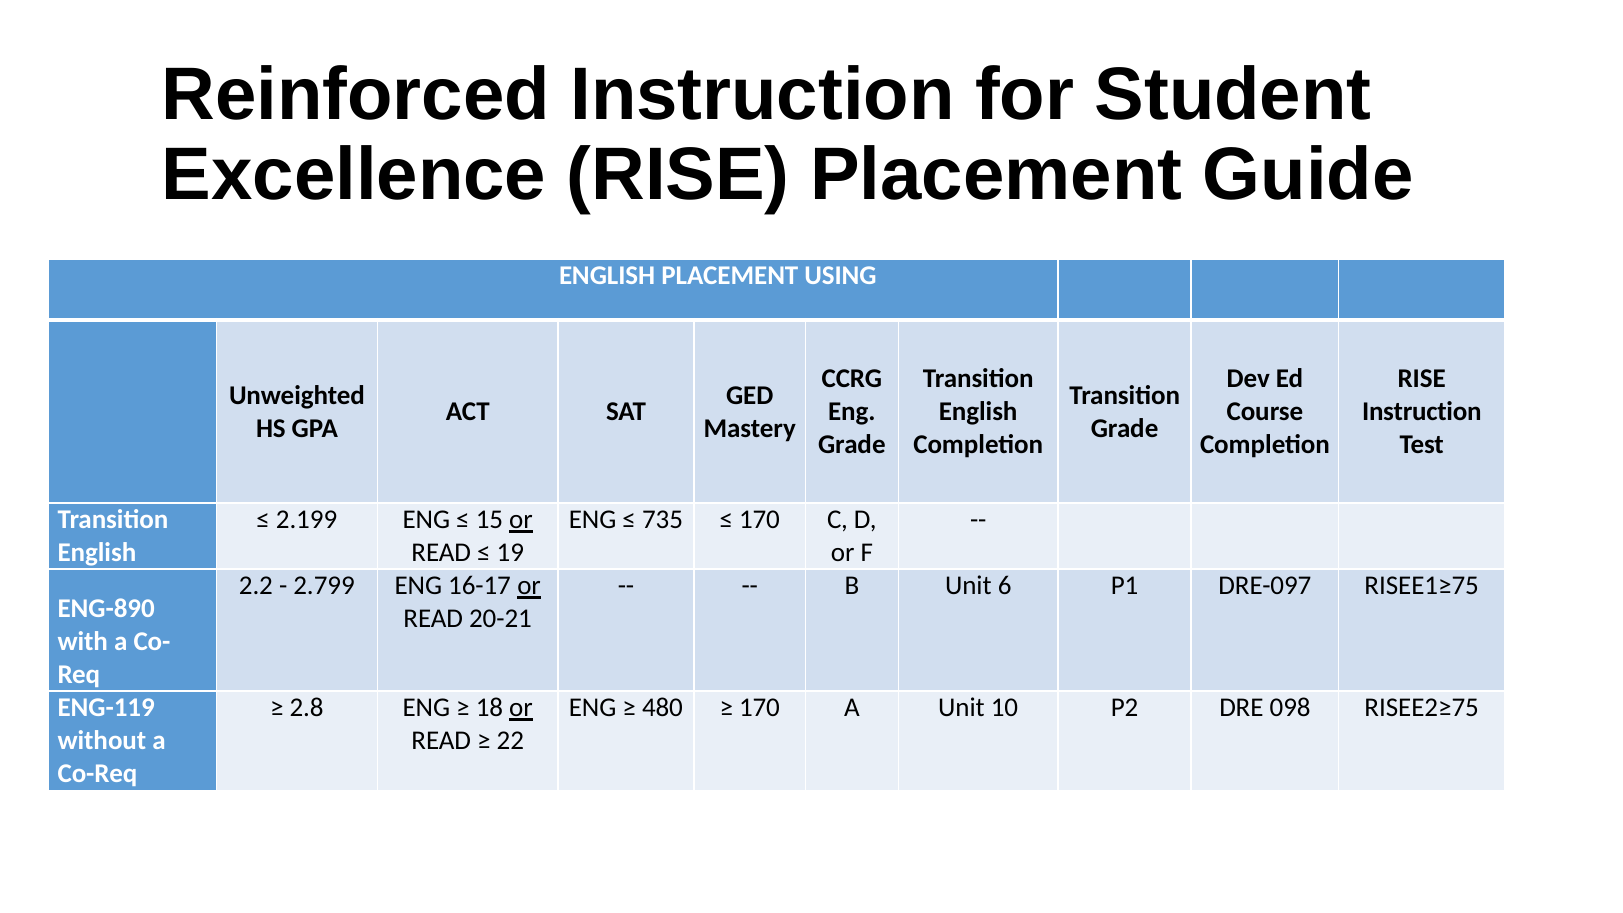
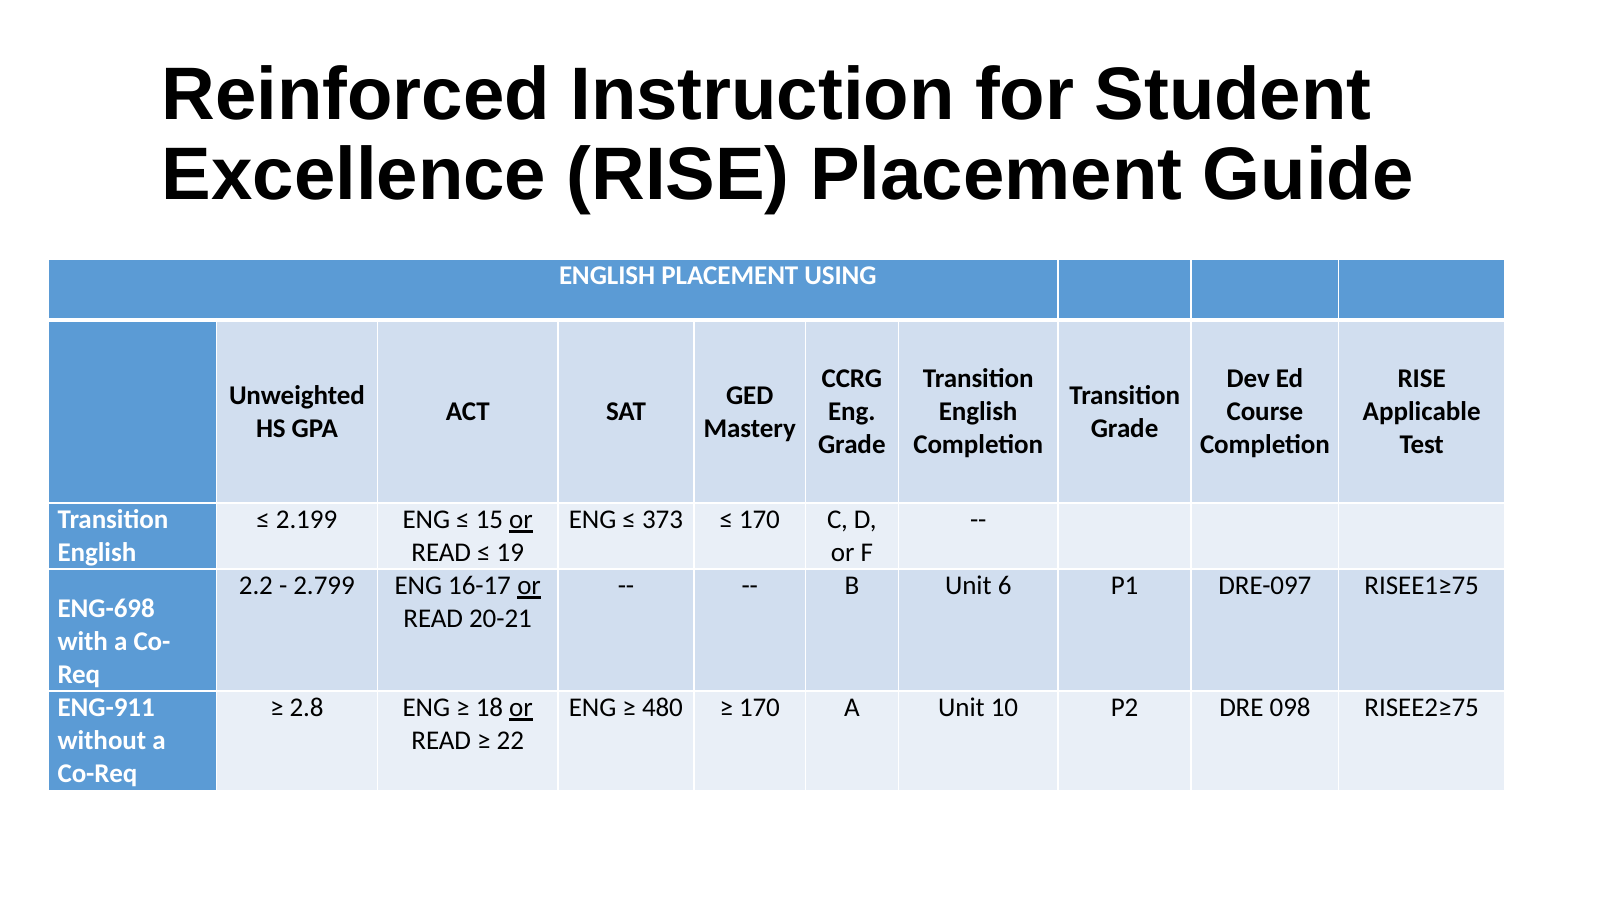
Instruction: Instruction -> Applicable (1422, 412)
735: 735 -> 373 (663, 520)
ENG-890: ENG-890 -> ENG-698 (106, 609)
ENG-119: ENG-119 -> ENG-911 (106, 708)
